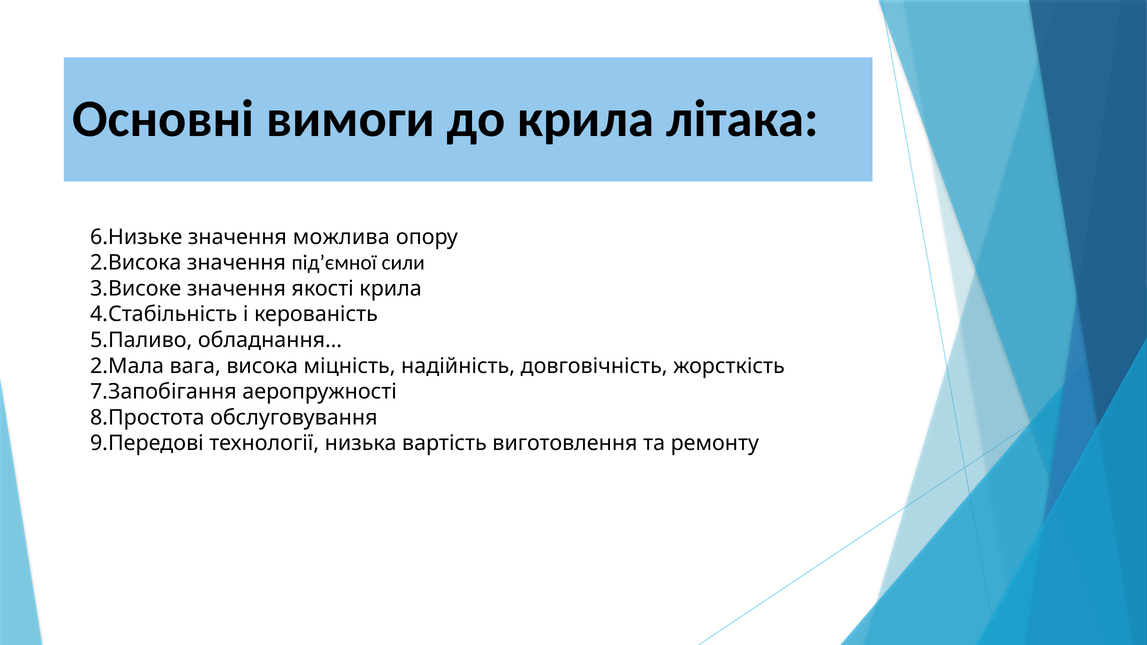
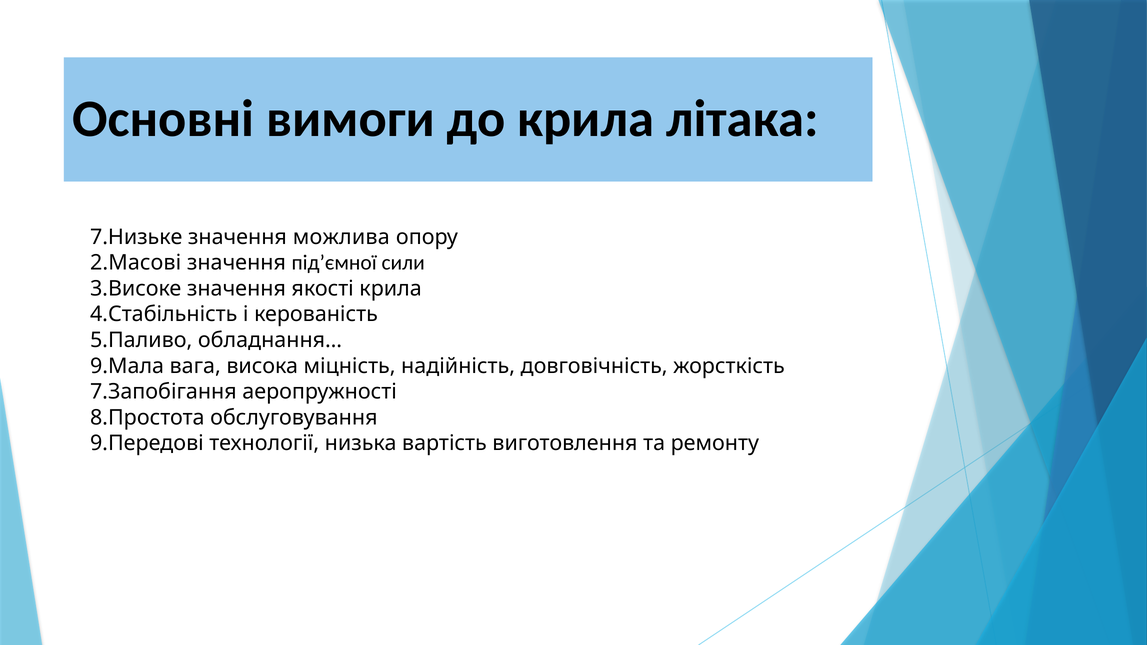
6.Низьке: 6.Низьке -> 7.Низьке (136, 237)
2.Висока: 2.Висока -> 2.Масові (136, 263)
2.Мала: 2.Мала -> 9.Мала (127, 366)
